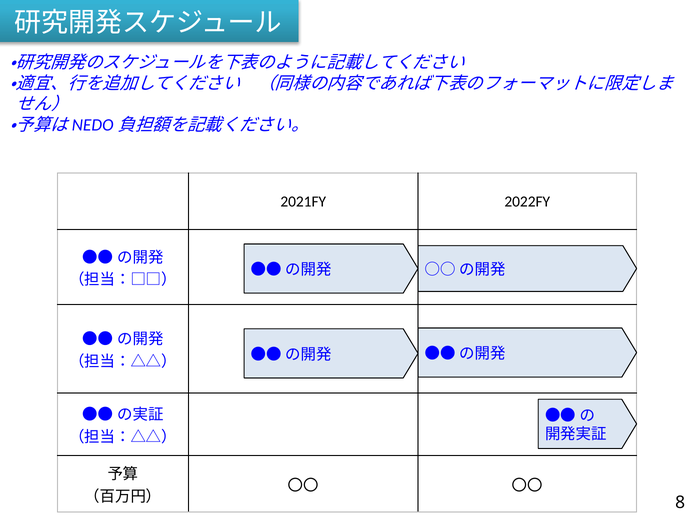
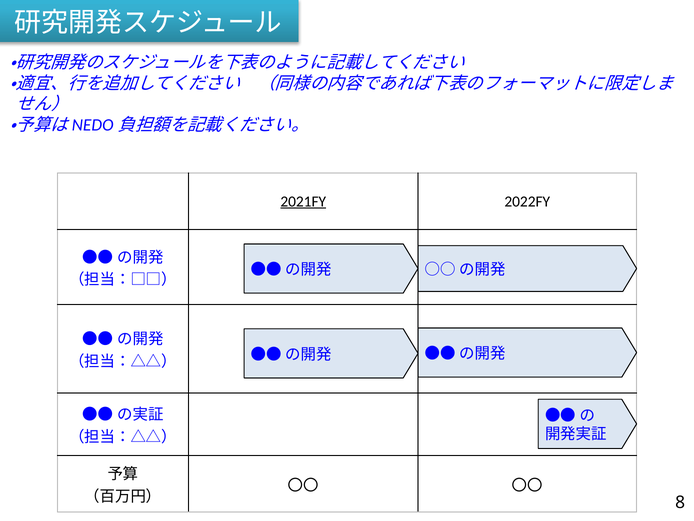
2021FY underline: none -> present (303, 201)
